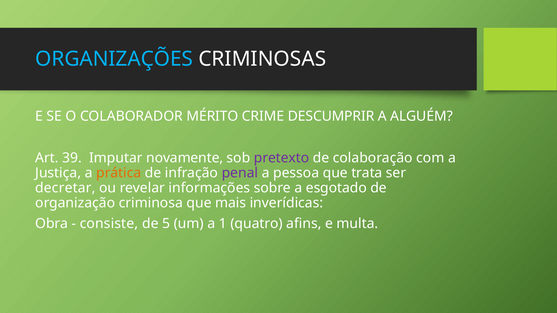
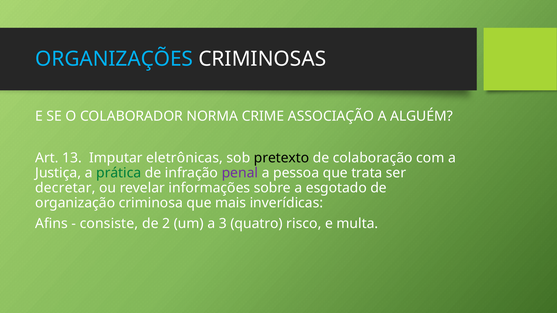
MÉRITO: MÉRITO -> NORMA (212, 116)
DESCUMPRIR: DESCUMPRIR -> ASSOCIAÇÃO (331, 116)
39: 39 -> 13 (72, 158)
novamente: novamente -> eletrônicas (185, 158)
pretexto colour: purple -> black (282, 158)
prática colour: orange -> green (119, 173)
Obra: Obra -> Afins (52, 224)
5: 5 -> 2 (166, 224)
1: 1 -> 3 (223, 224)
afins: afins -> risco (304, 224)
